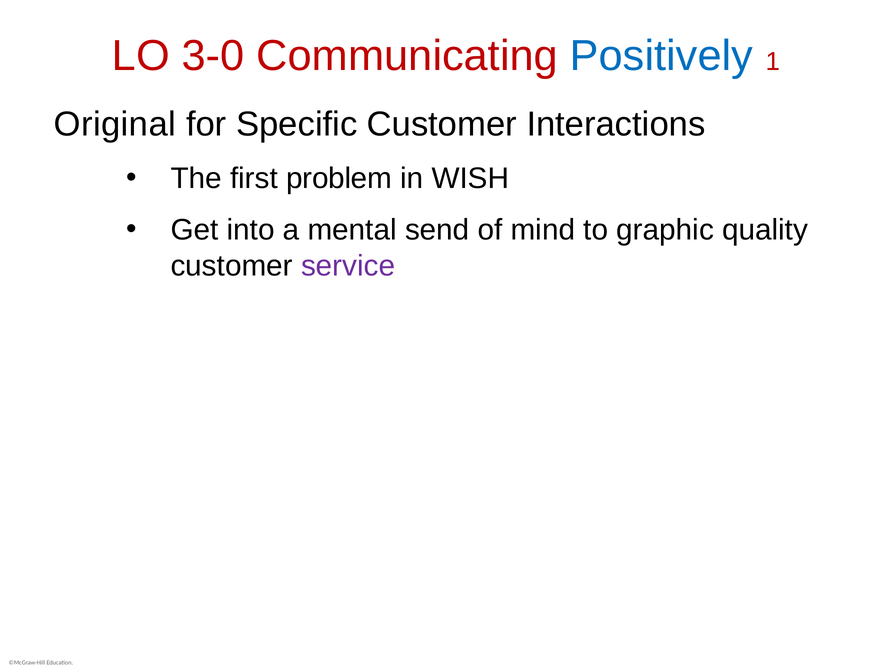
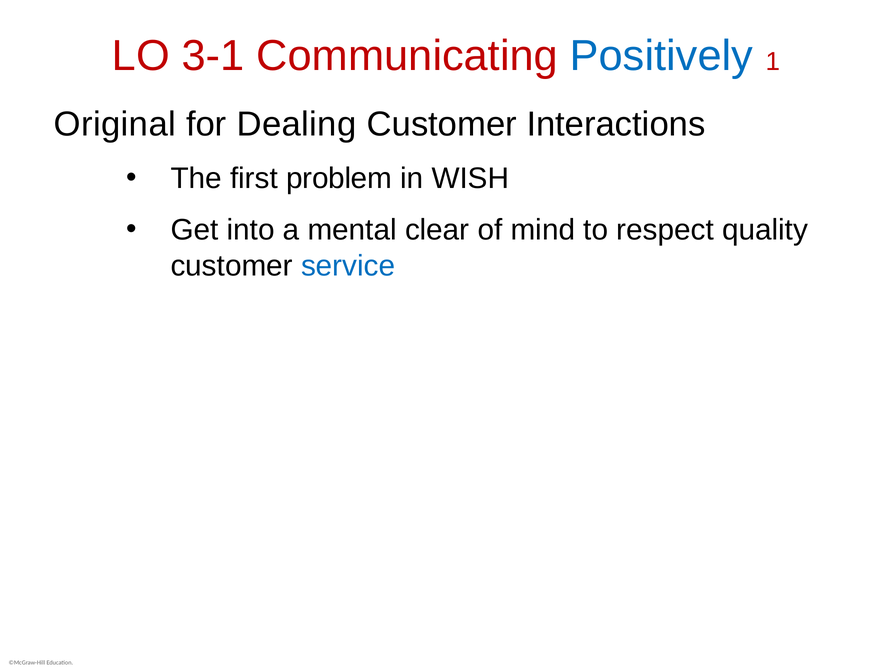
3-0: 3-0 -> 3-1 (213, 56)
Specific: Specific -> Dealing (297, 124)
send: send -> clear (437, 230)
graphic: graphic -> respect (665, 230)
service colour: purple -> blue (348, 266)
